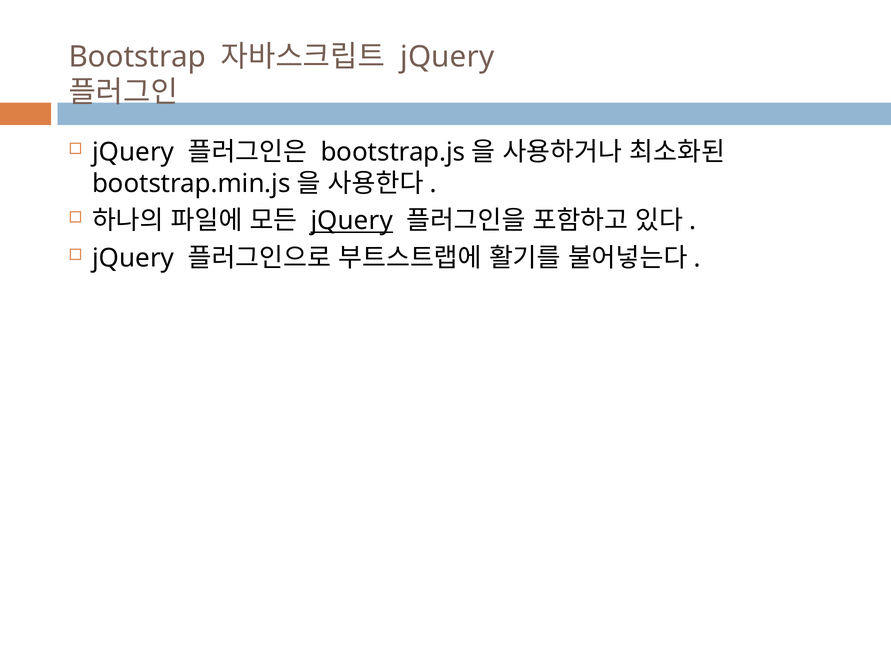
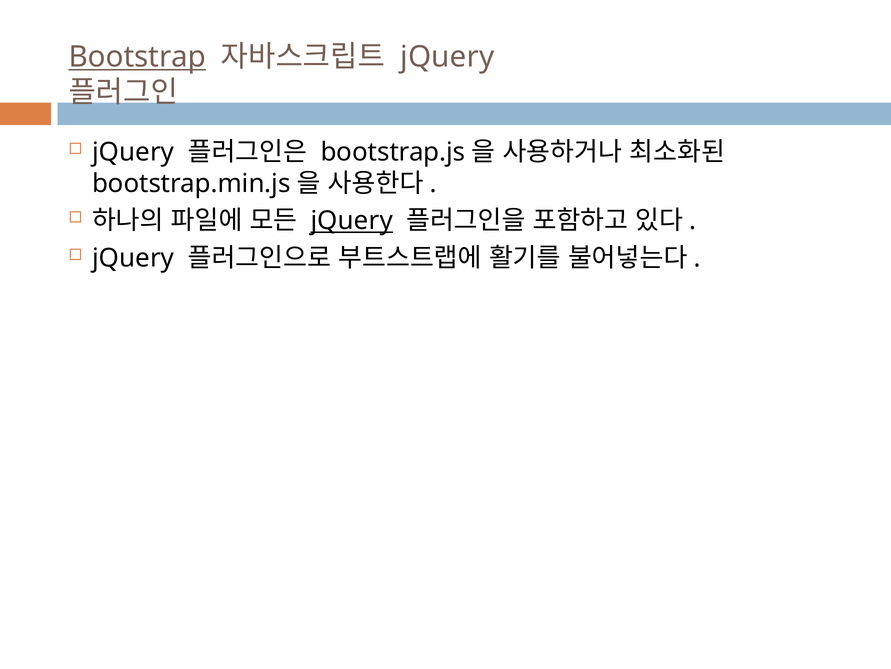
Bootstrap underline: none -> present (137, 57)
